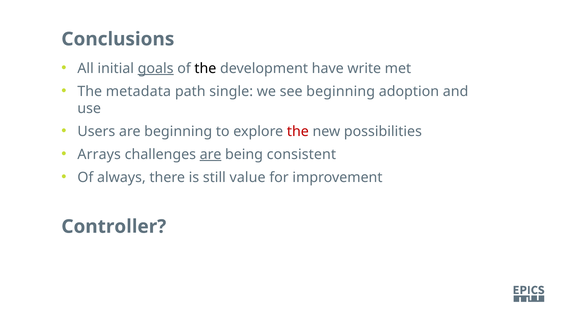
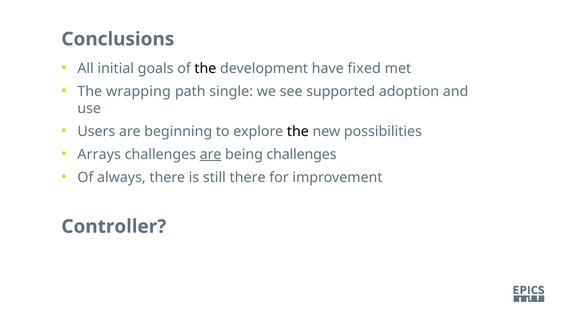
goals underline: present -> none (156, 68)
write: write -> fixed (364, 68)
metadata: metadata -> wrapping (138, 91)
see beginning: beginning -> supported (341, 91)
the colour: red -> black (298, 131)
being consistent: consistent -> challenges (301, 154)
still value: value -> there (248, 177)
